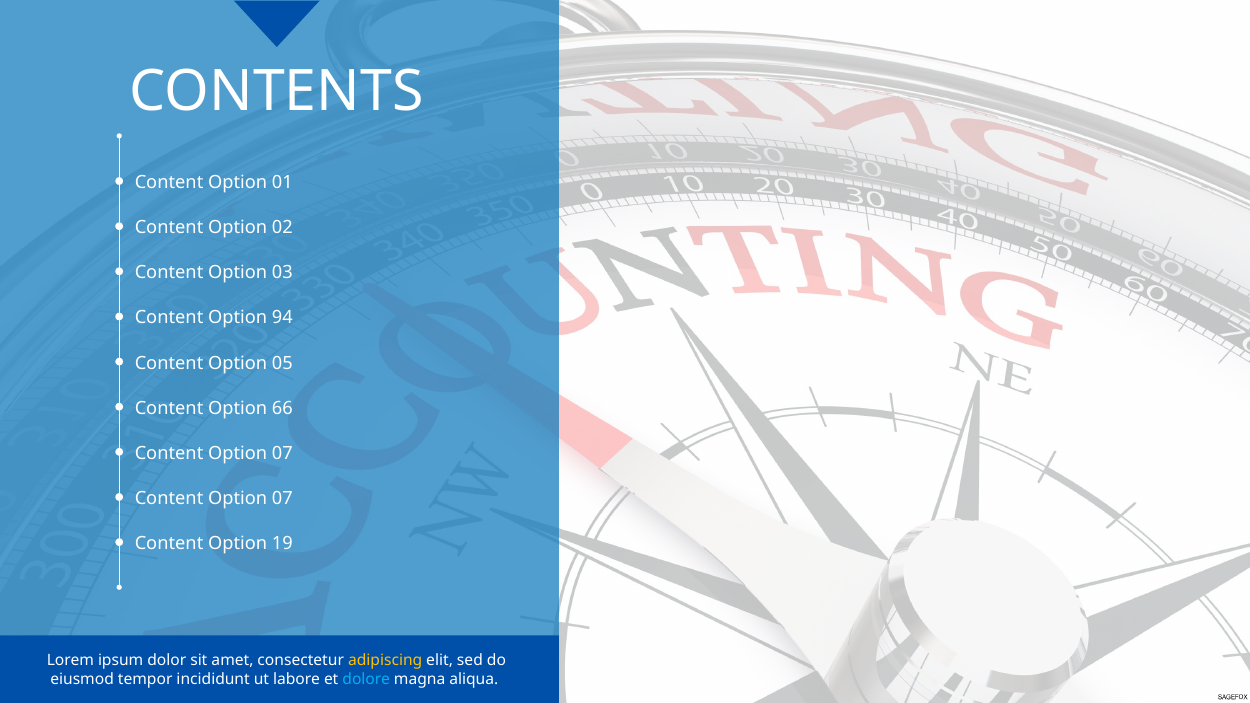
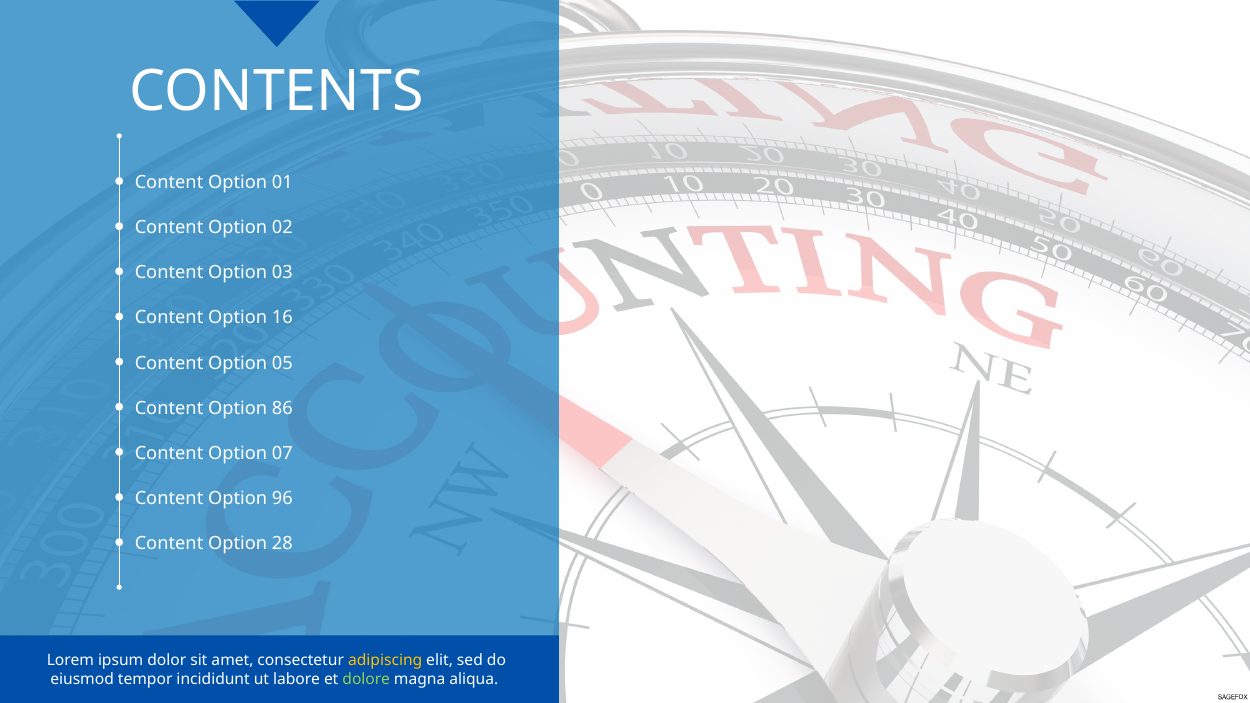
94: 94 -> 16 (282, 318)
66: 66 -> 86 (282, 408)
07: 07 -> 96 (282, 498)
19: 19 -> 28 (282, 543)
dolore colour: light blue -> light green (366, 679)
